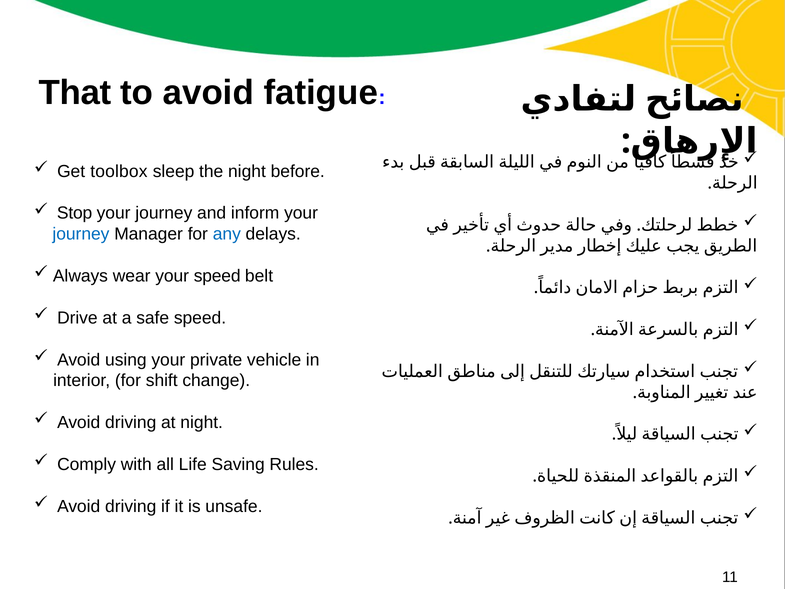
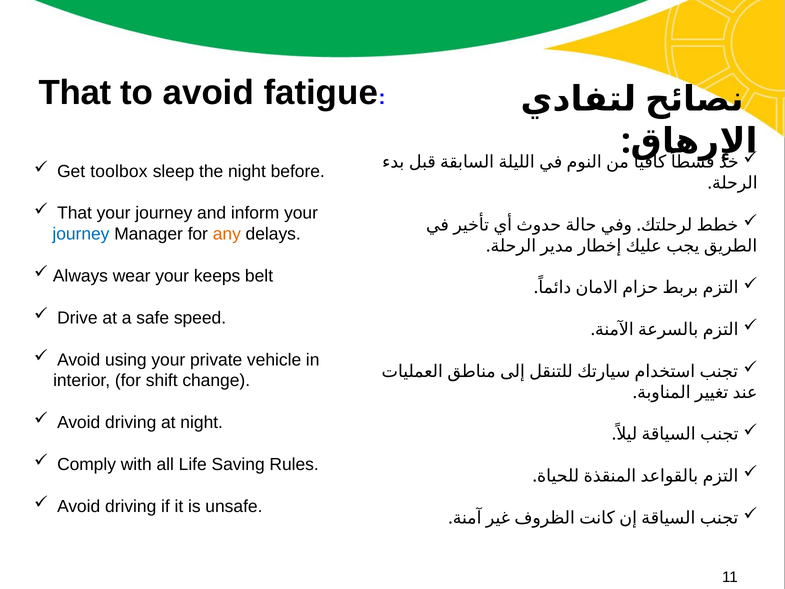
Stop: Stop -> That (75, 213)
any colour: blue -> orange (227, 234)
your speed: speed -> keeps (217, 276)
